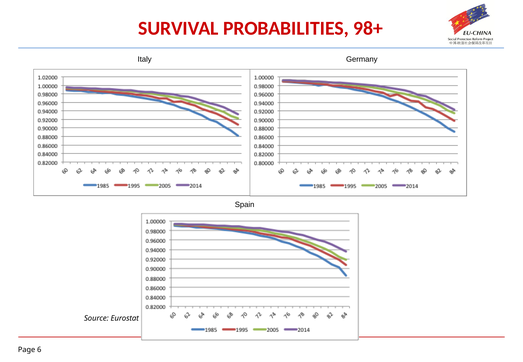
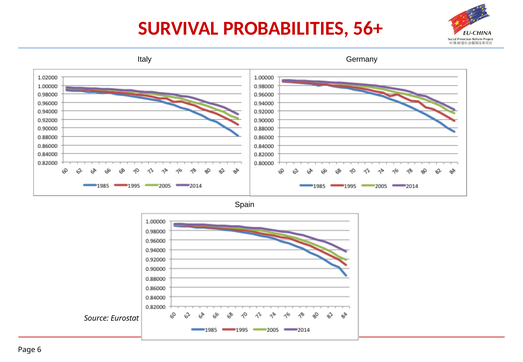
98+: 98+ -> 56+ (368, 28)
